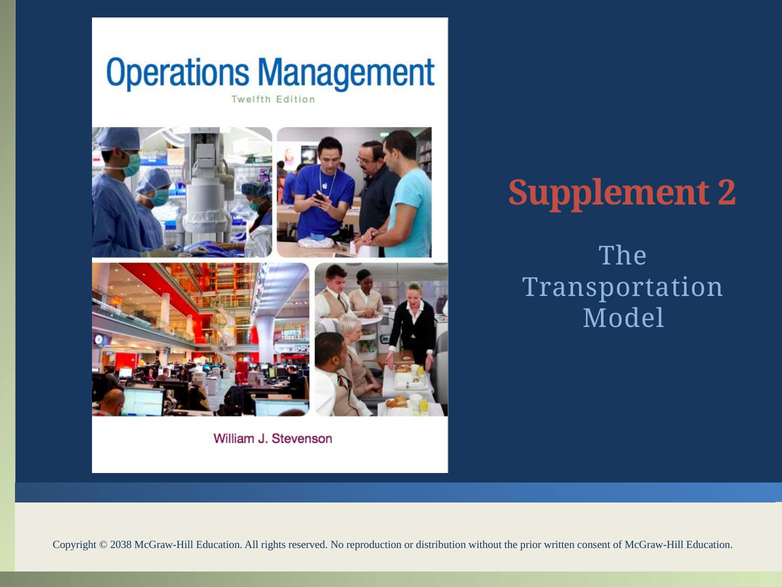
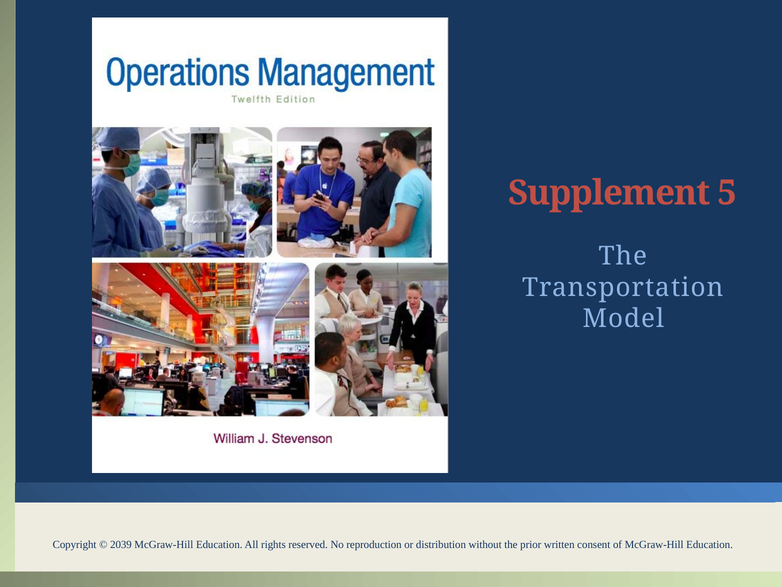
2: 2 -> 5 (727, 193)
2038: 2038 -> 2039 (121, 544)
